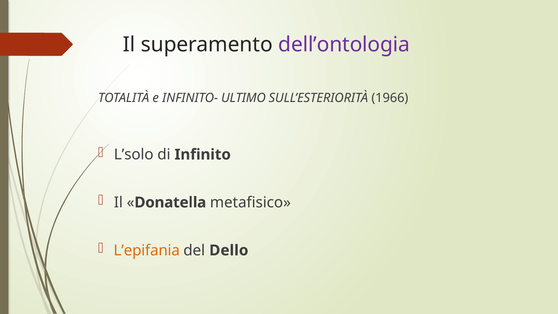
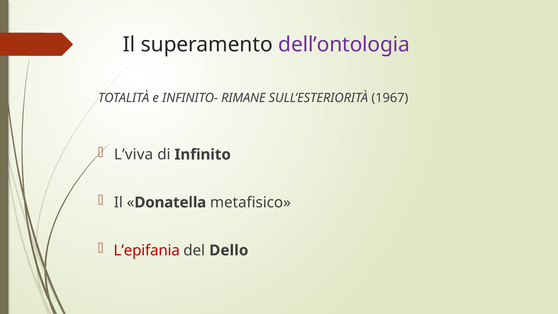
ULTIMO: ULTIMO -> RIMANE (243, 98)
1966: 1966 -> 1967 (390, 98)
L’solo: L’solo -> L’viva (134, 155)
L’epifania colour: orange -> red (147, 250)
